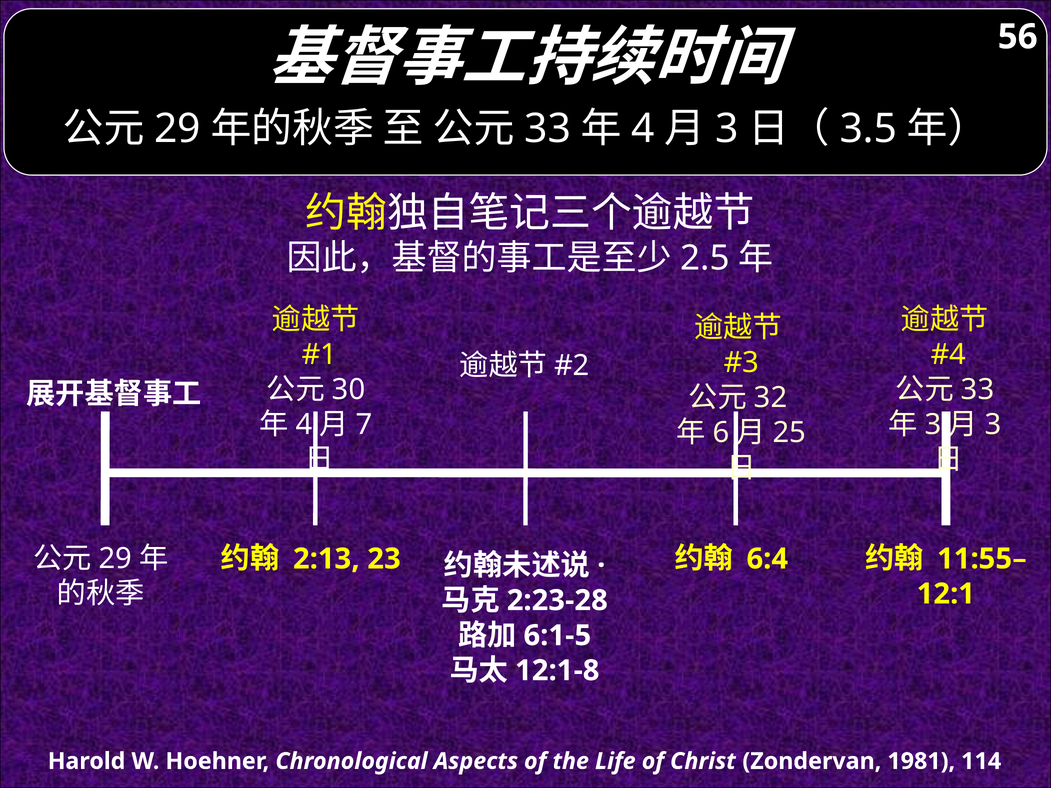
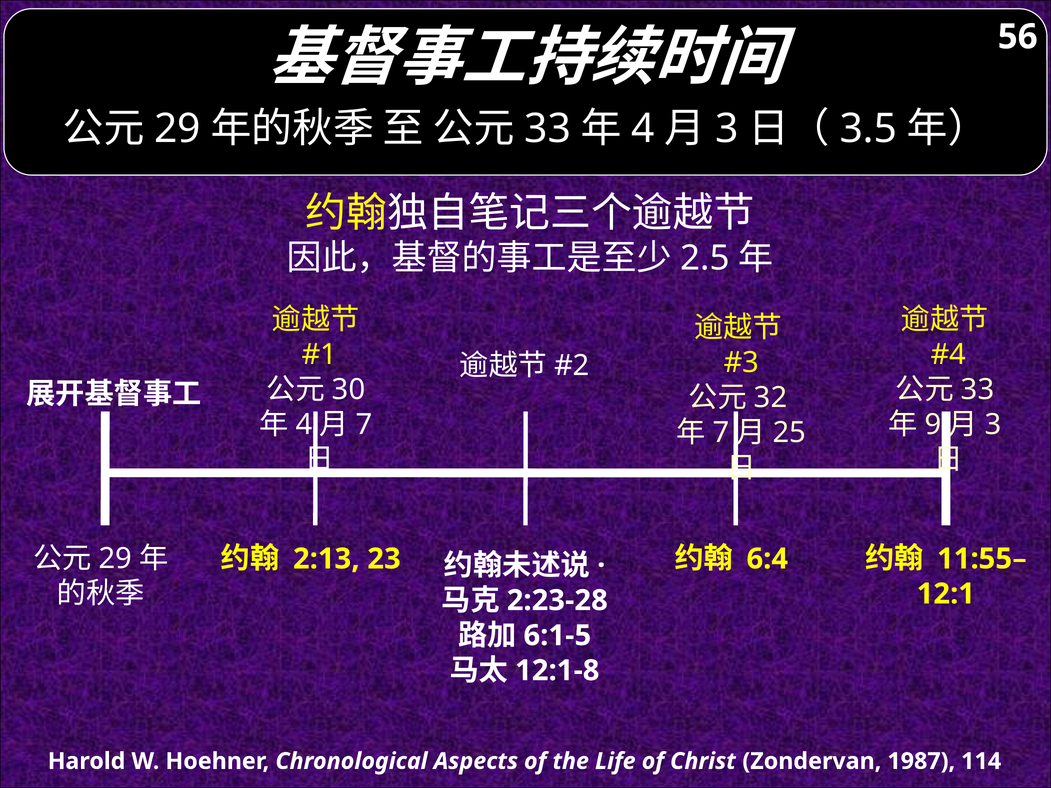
3: 3 -> 9 (933, 425)
6: 6 -> 7 (721, 433)
1981: 1981 -> 1987 (921, 761)
